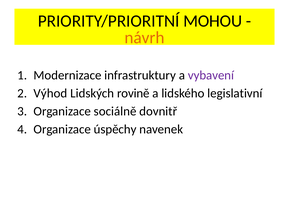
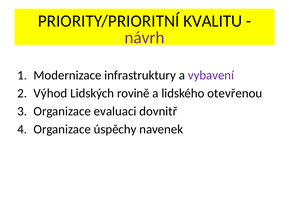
MOHOU: MOHOU -> KVALITU (213, 21)
návrh colour: orange -> purple (145, 38)
legislativní: legislativní -> otevřenou (235, 93)
sociálně: sociálně -> evaluaci (115, 111)
